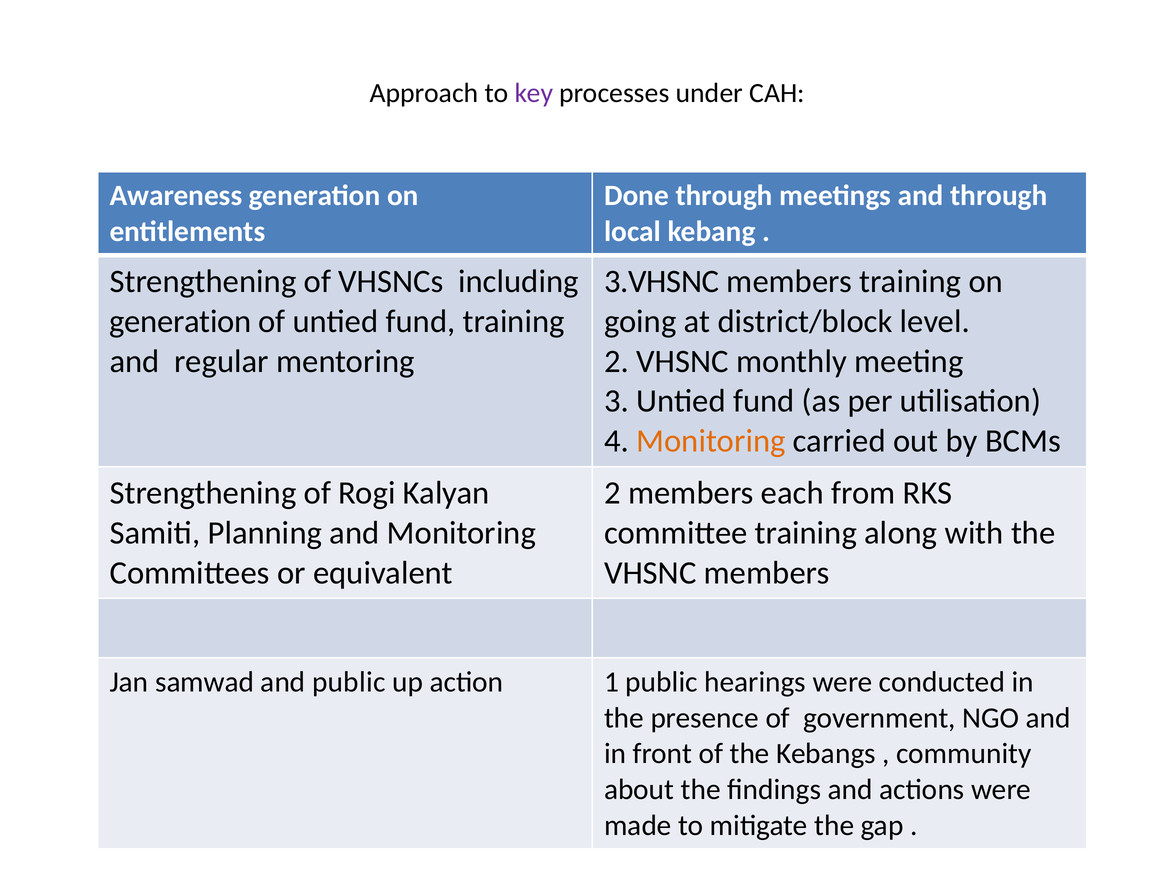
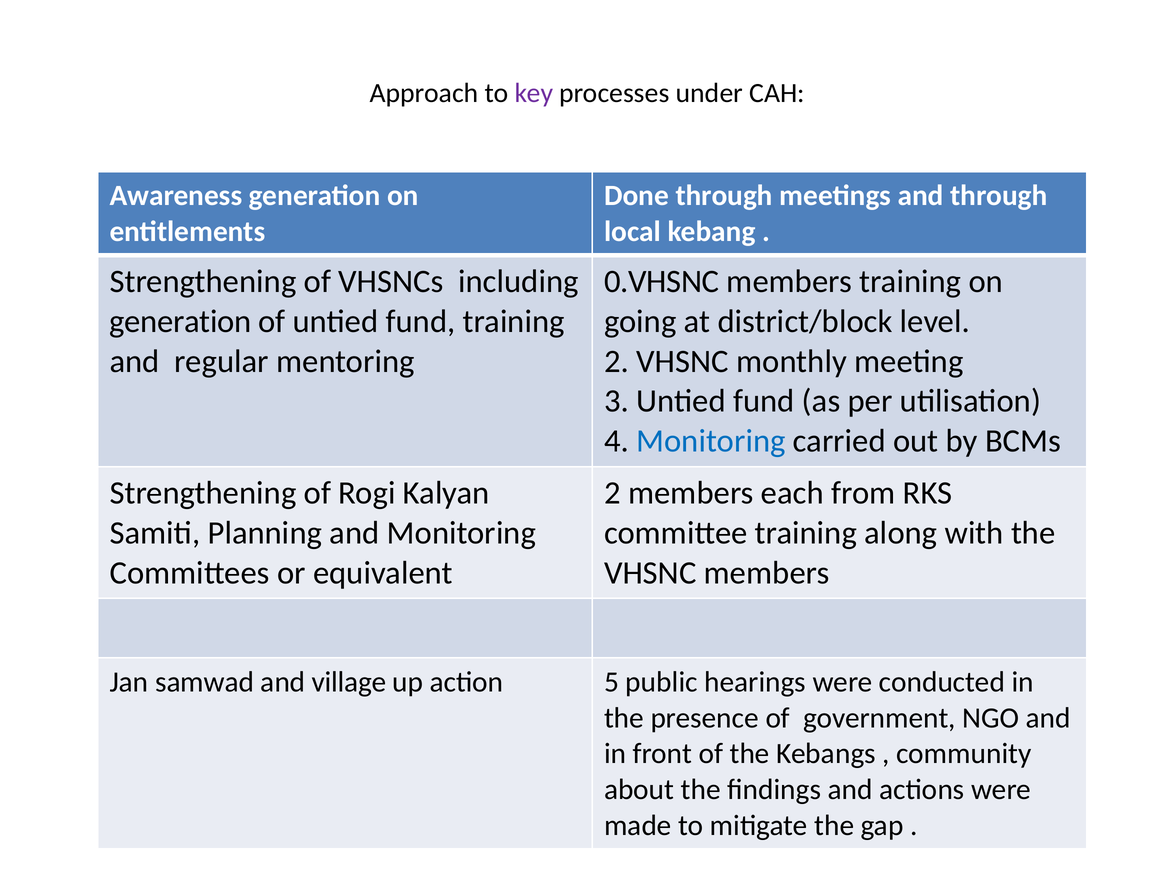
3.VHSNC: 3.VHSNC -> 0.VHSNC (662, 281)
Monitoring colour: orange -> blue (711, 441)
and public: public -> village (349, 682)
1: 1 -> 5 (612, 682)
